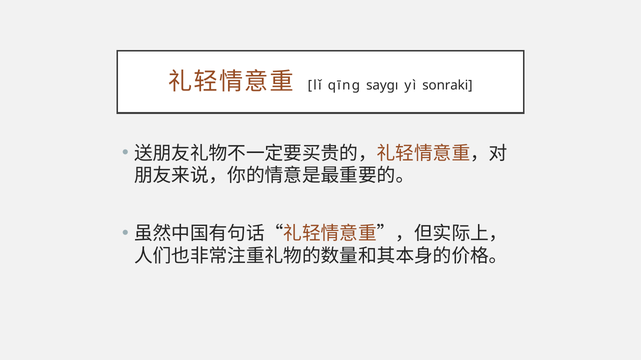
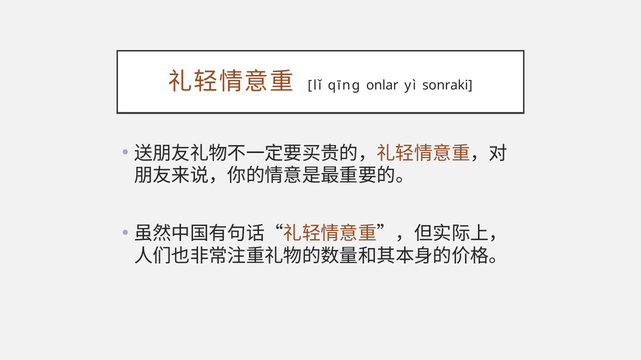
saygı: saygı -> onlar (382, 85)
